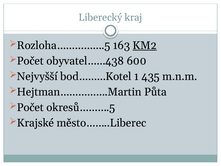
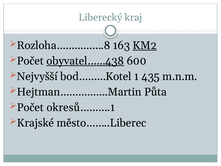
Rozloha…………….5: Rozloha…………….5 -> Rozloha…………….8 (64, 45)
obyvatel……438 underline: none -> present (85, 61)
okresů……….5: okresů……….5 -> okresů……….1 (81, 107)
